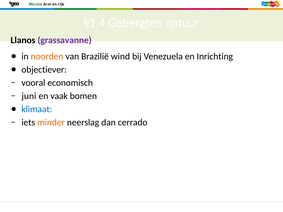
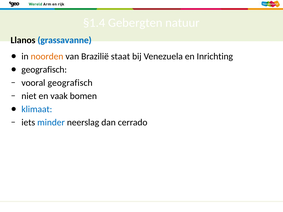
grassavanne colour: purple -> blue (65, 40)
wind: wind -> staat (120, 56)
objectiever: objectiever -> geografisch (44, 70)
vooral economisch: economisch -> geografisch (70, 83)
juni: juni -> niet (29, 96)
minder colour: orange -> blue (51, 122)
